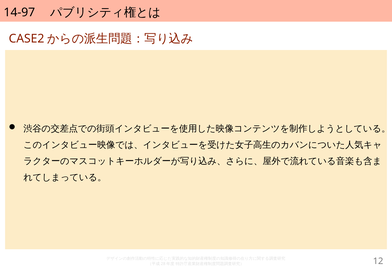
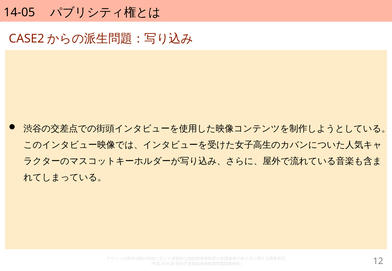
14-97: 14-97 -> 14-05 (19, 12)
